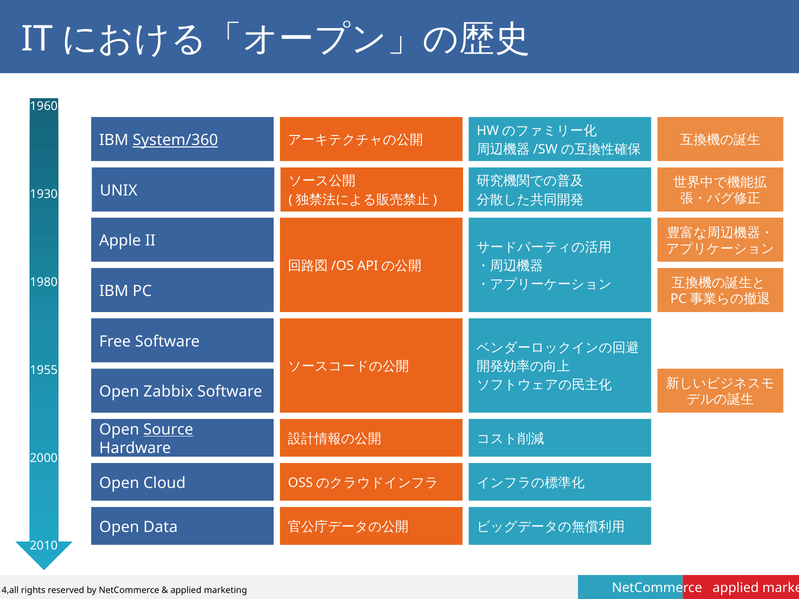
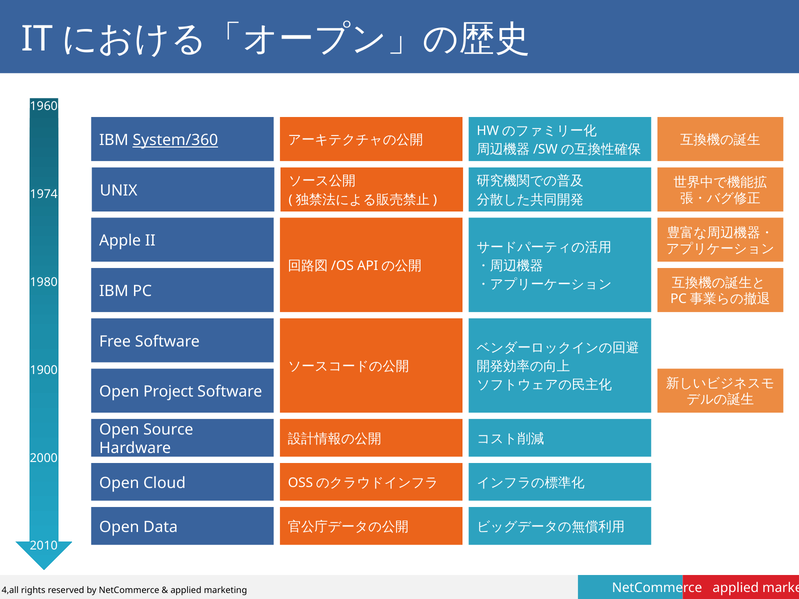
1930: 1930 -> 1974 (44, 194)
1955: 1955 -> 1900 (44, 370)
Zabbix: Zabbix -> Project (168, 392)
Source underline: present -> none (168, 430)
